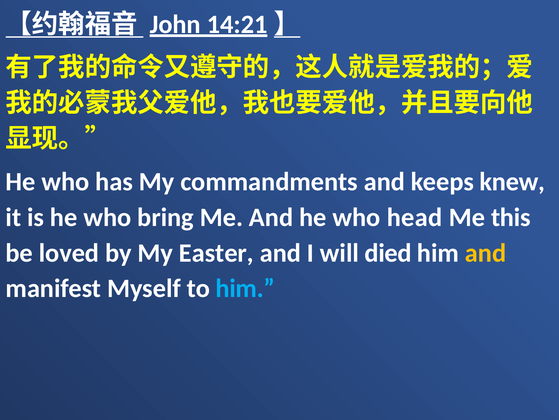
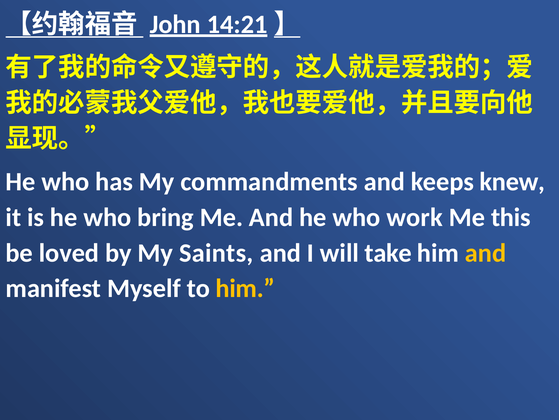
head: head -> work (415, 217)
Easter: Easter -> Saints (216, 253)
died: died -> take (388, 253)
him colour: light blue -> yellow (245, 288)
